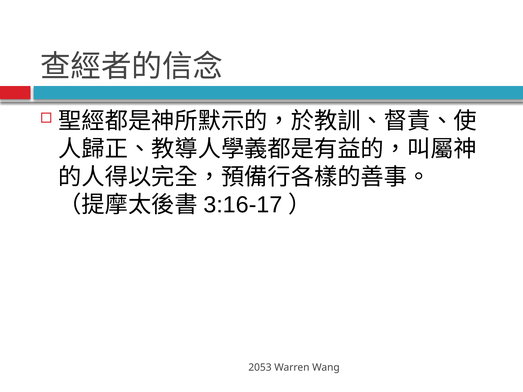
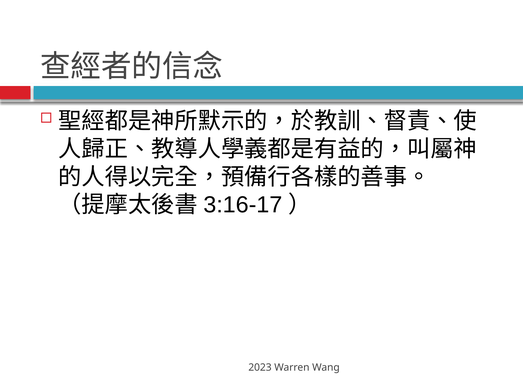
2053: 2053 -> 2023 (260, 368)
